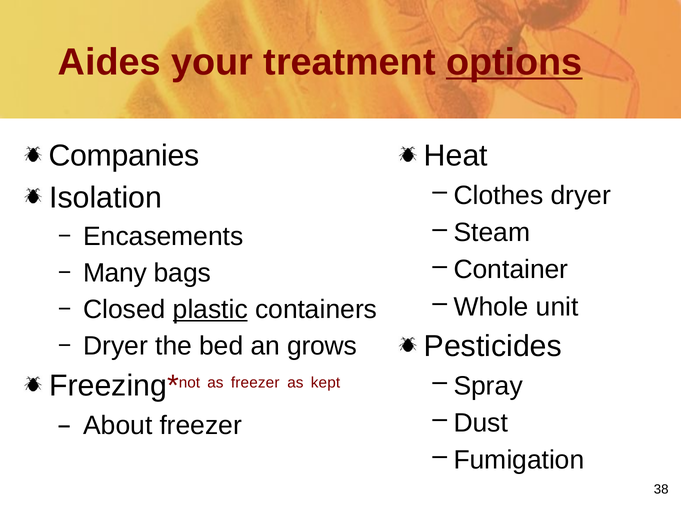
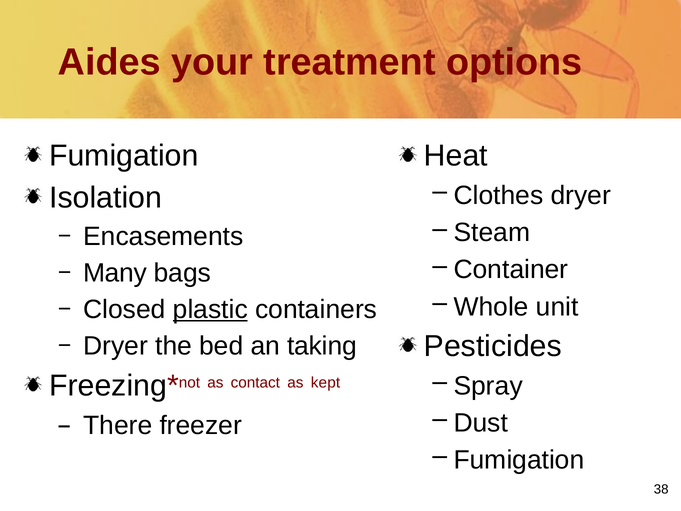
options underline: present -> none (514, 62)
Companies: Companies -> Fumigation (124, 156)
grows: grows -> taking (322, 346)
as freezer: freezer -> contact (255, 383)
About: About -> There (118, 425)
